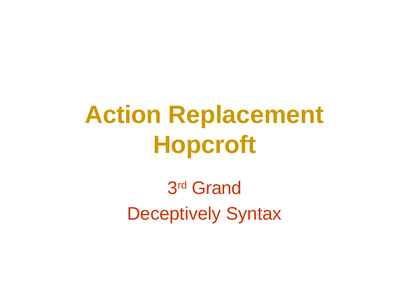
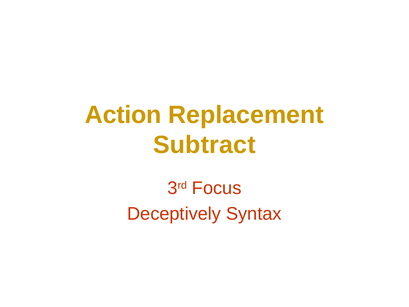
Hopcroft: Hopcroft -> Subtract (204, 145)
Grand: Grand -> Focus (217, 188)
